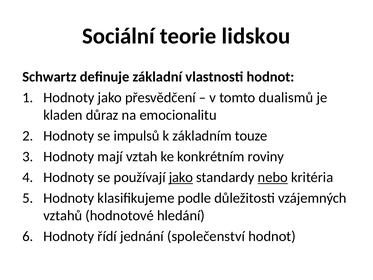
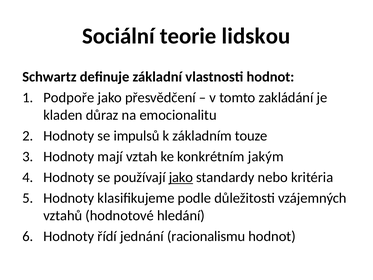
Hodnoty: Hodnoty -> Podpoře (69, 98)
dualismů: dualismů -> zakládání (286, 98)
roviny: roviny -> jakým (266, 156)
nebo underline: present -> none (273, 177)
společenství: společenství -> racionalismu (206, 236)
